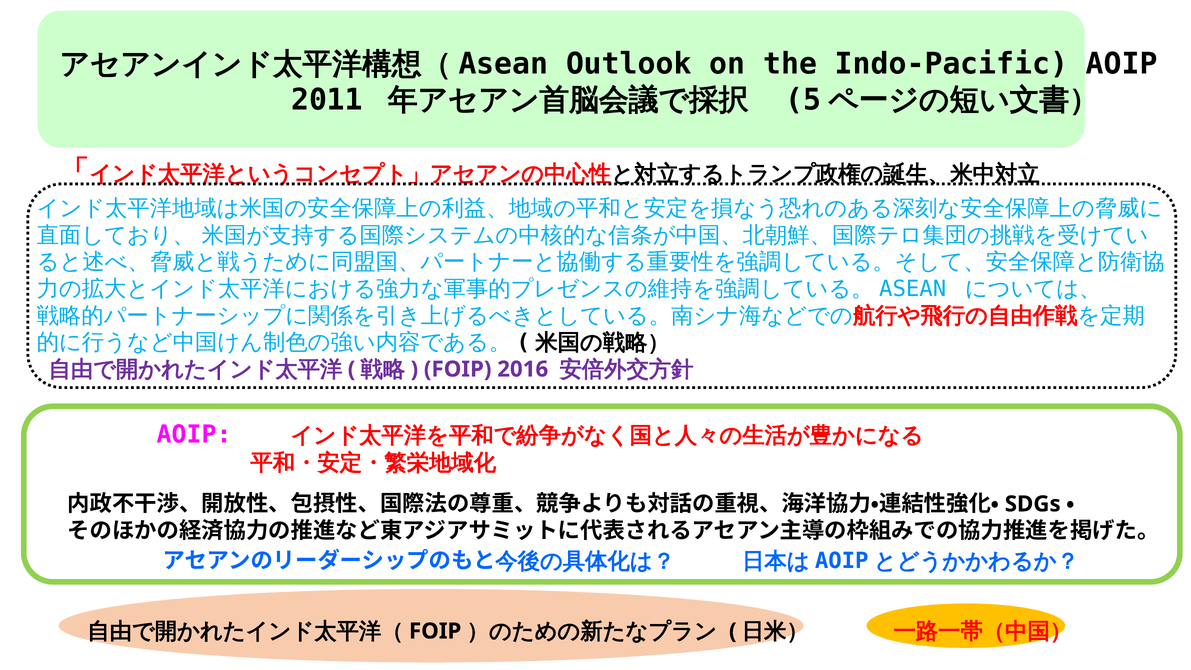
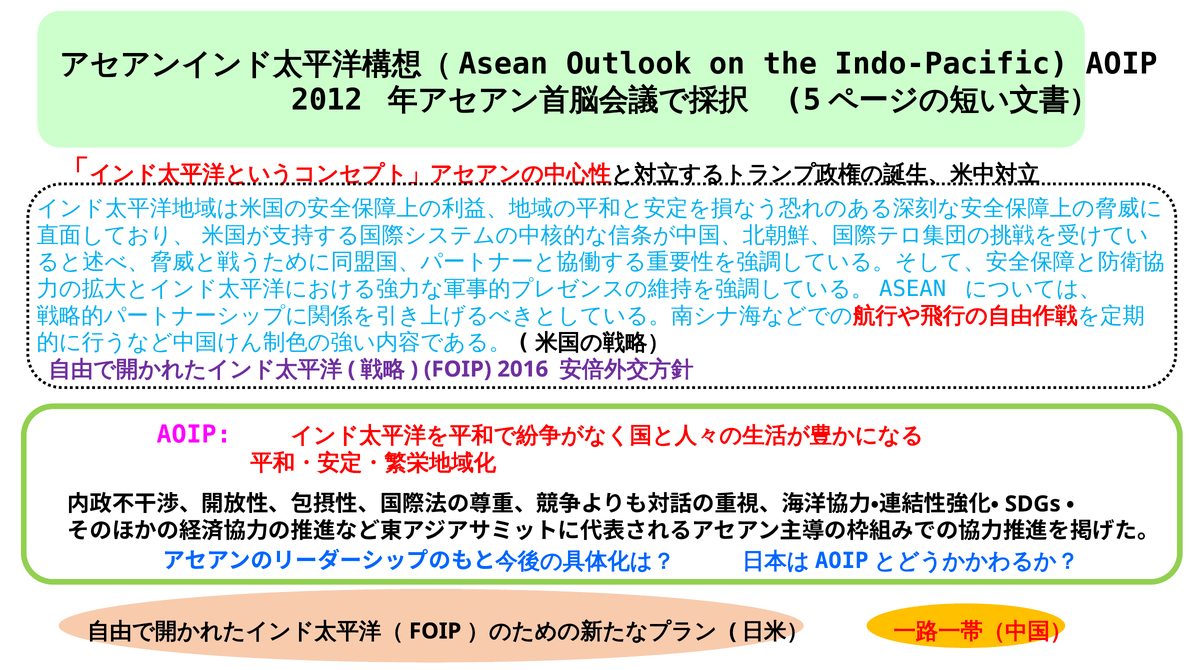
2011: 2011 -> 2012 (327, 100)
